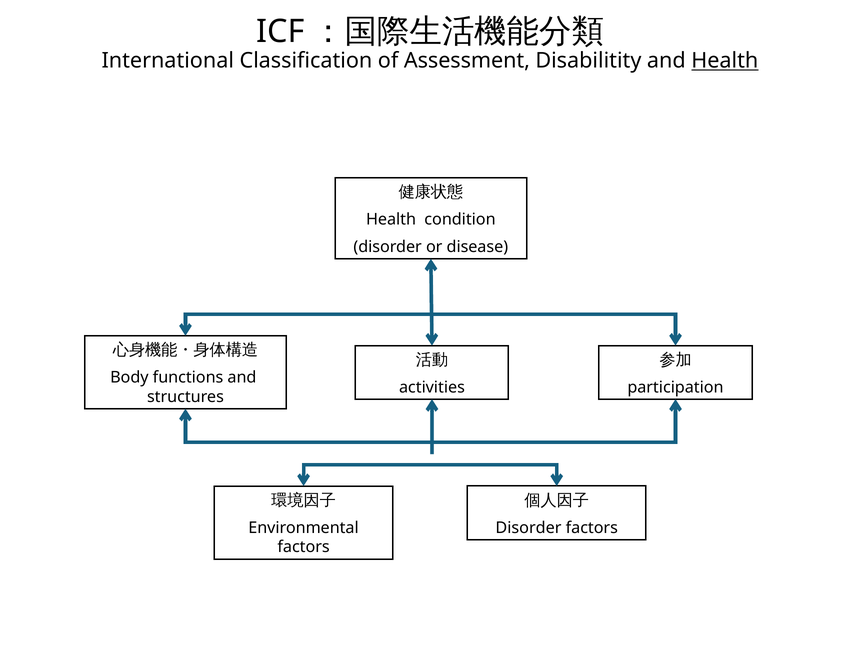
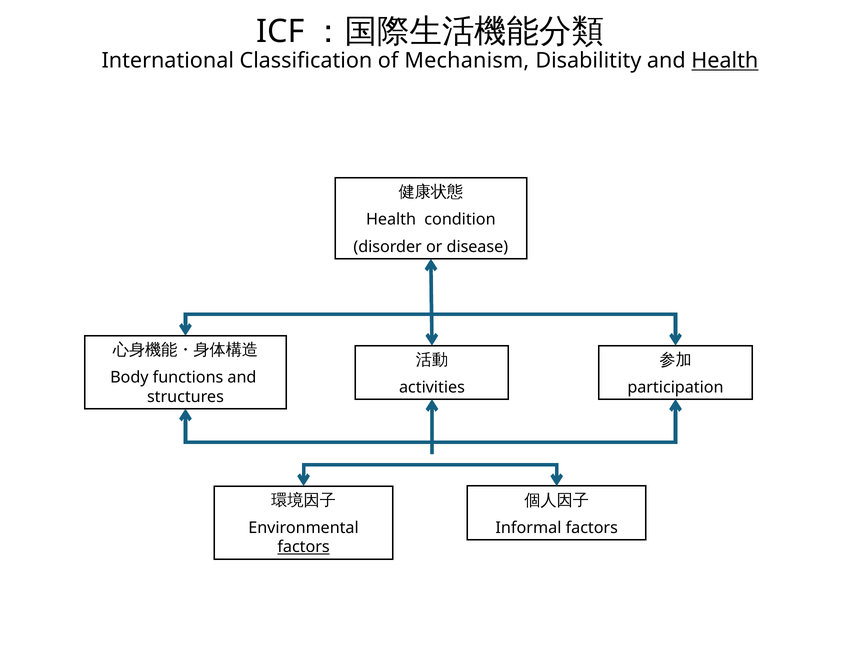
Assessment: Assessment -> Mechanism (467, 61)
Disorder: Disorder -> Informal (528, 528)
factors underline: none -> present (304, 547)
